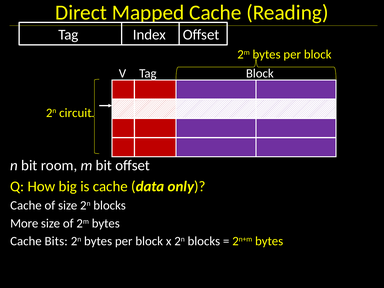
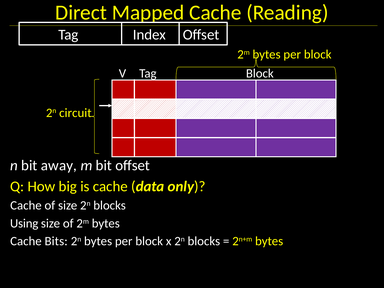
room: room -> away (59, 165)
More: More -> Using (24, 223)
